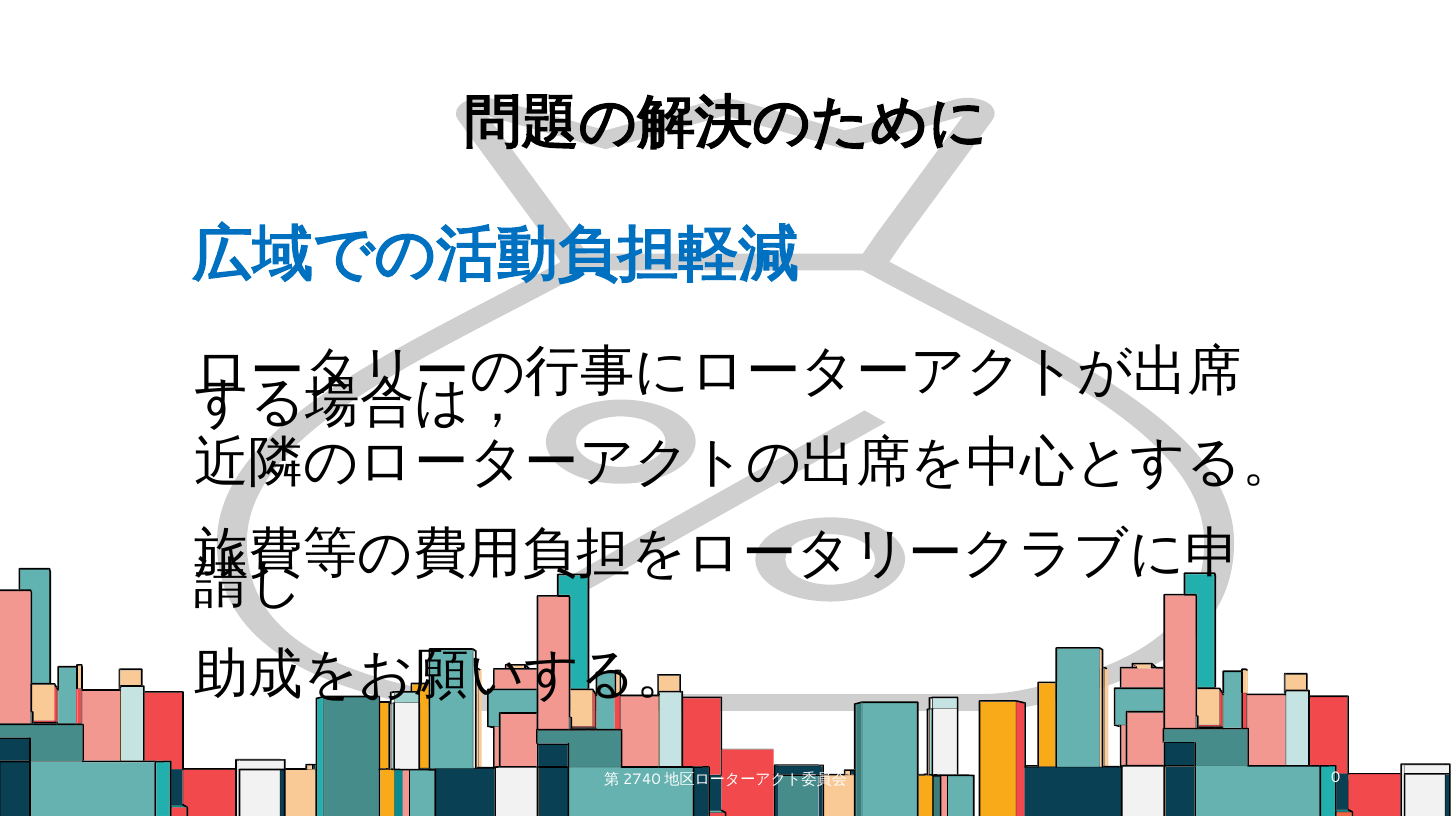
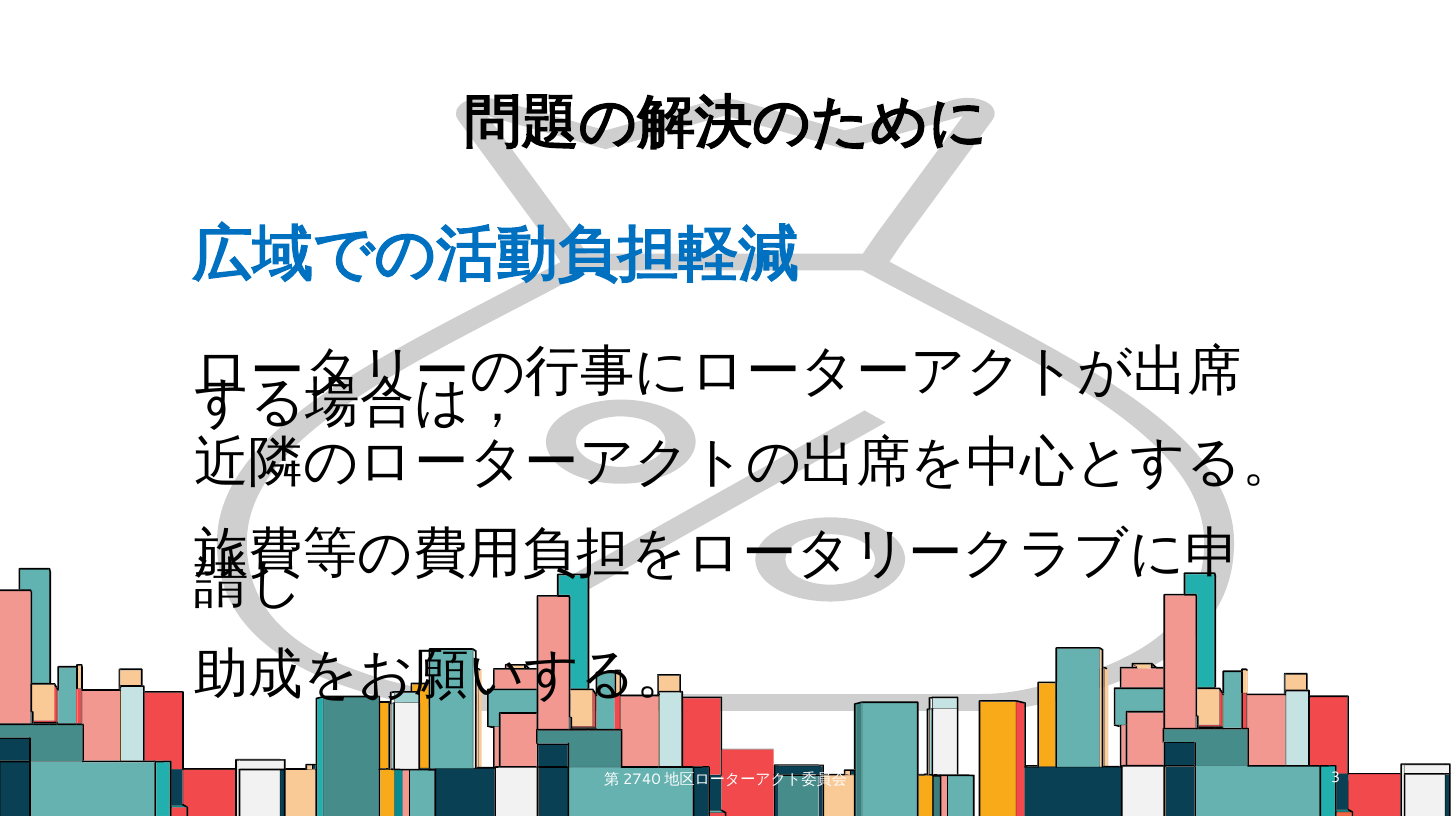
0: 0 -> 3 (1336, 778)
